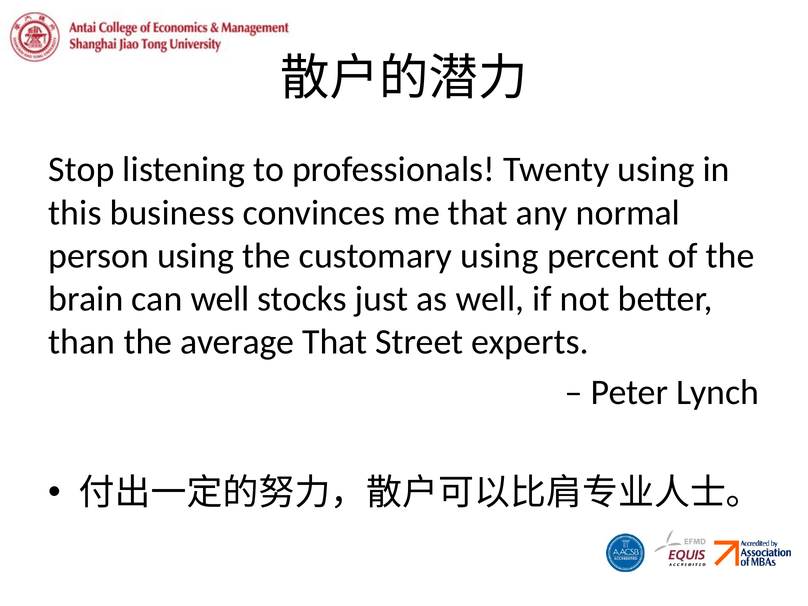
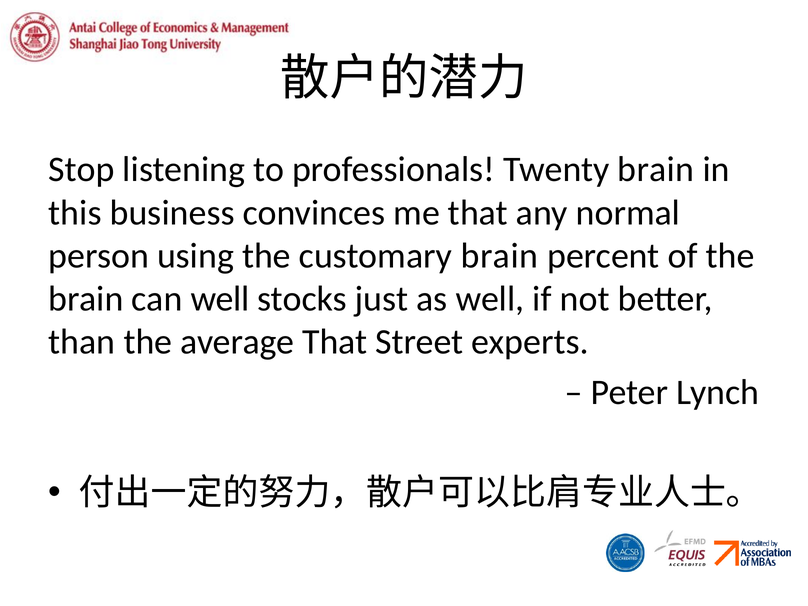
Twenty using: using -> brain (656, 170)
customary using: using -> brain (499, 256)
